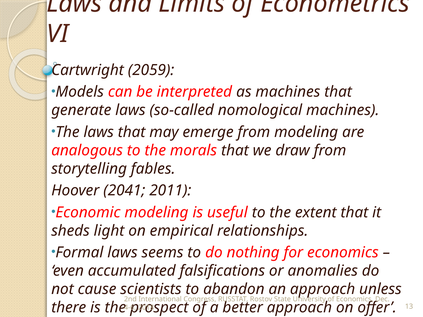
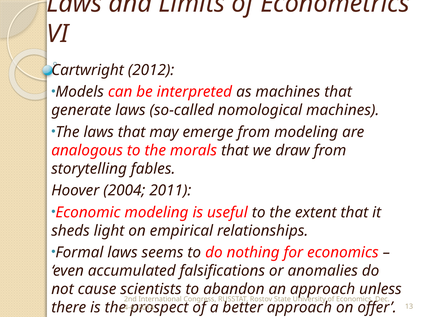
2059: 2059 -> 2012 (151, 70)
2041: 2041 -> 2004 (124, 191)
